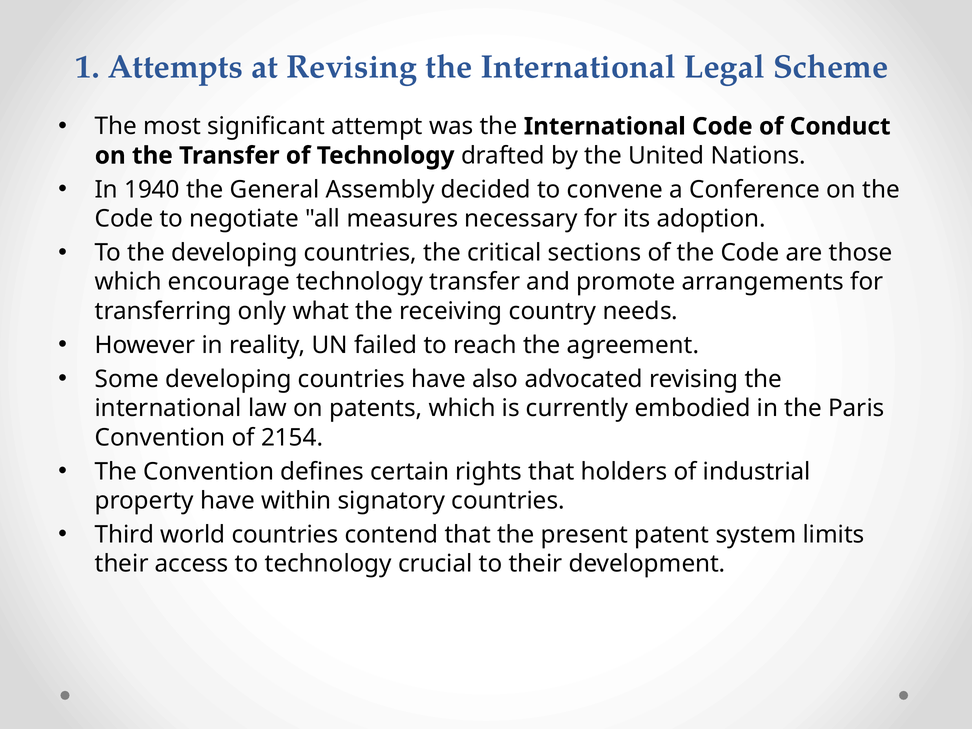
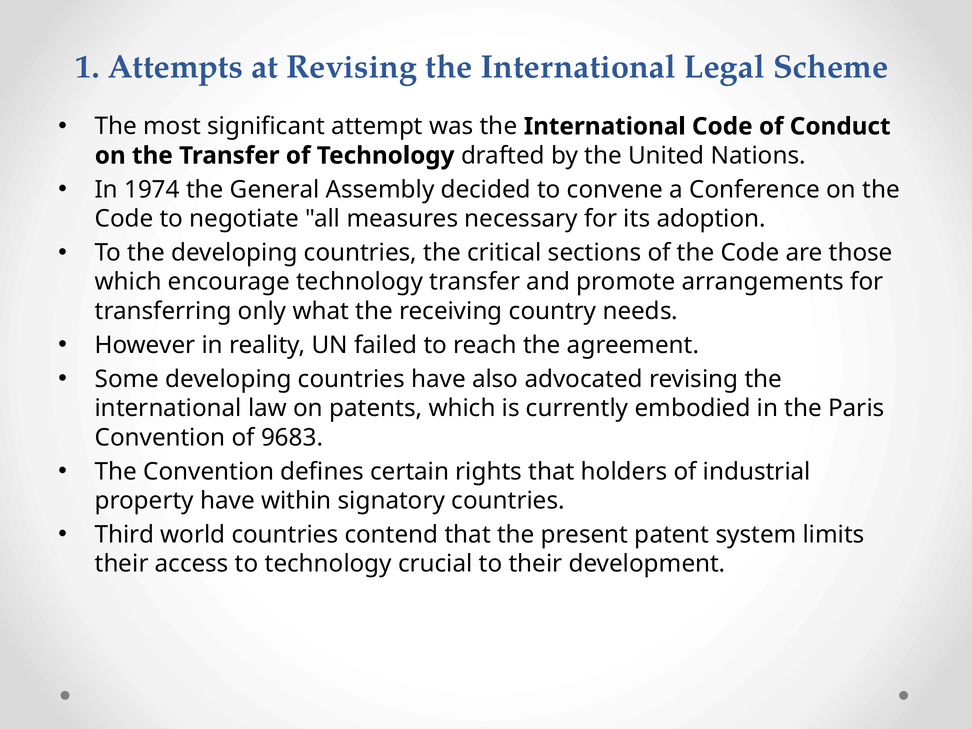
1940: 1940 -> 1974 (152, 190)
2154: 2154 -> 9683 (292, 437)
